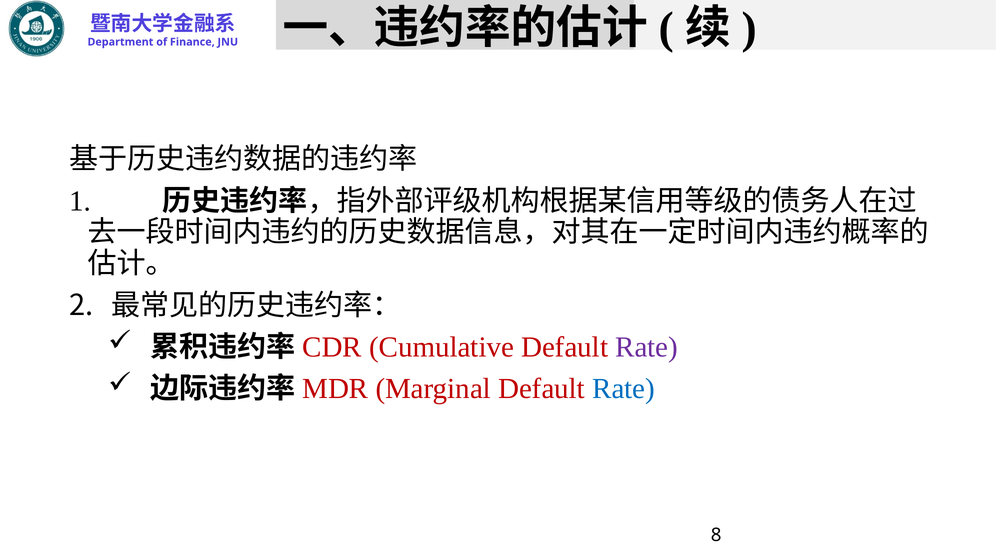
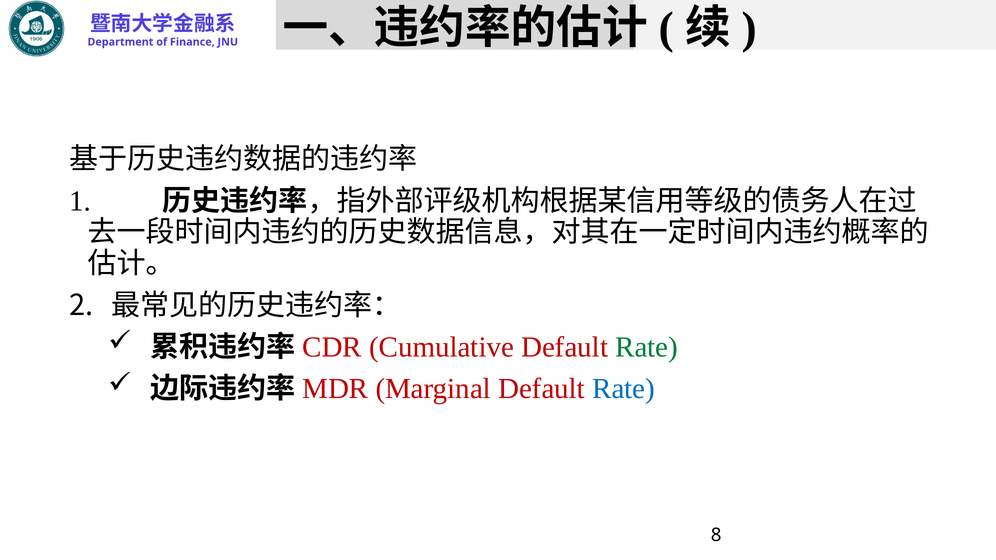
Rate colour: purple -> green (647, 347)
